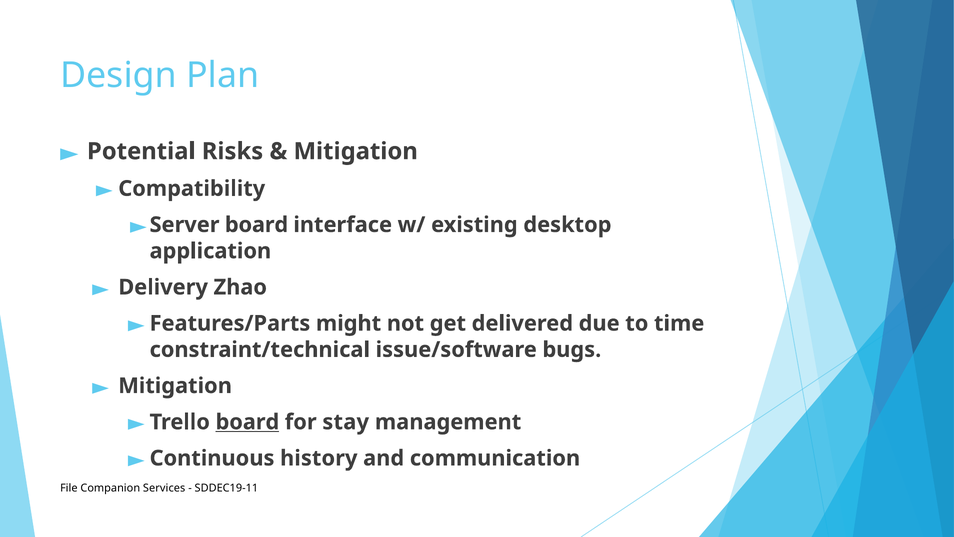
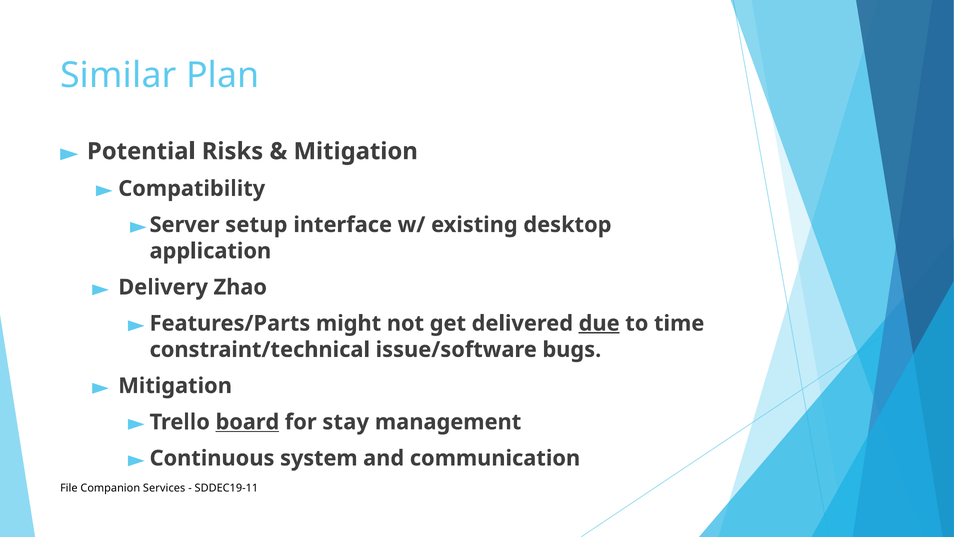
Design: Design -> Similar (118, 75)
Server board: board -> setup (256, 225)
due underline: none -> present (599, 323)
history: history -> system (319, 458)
